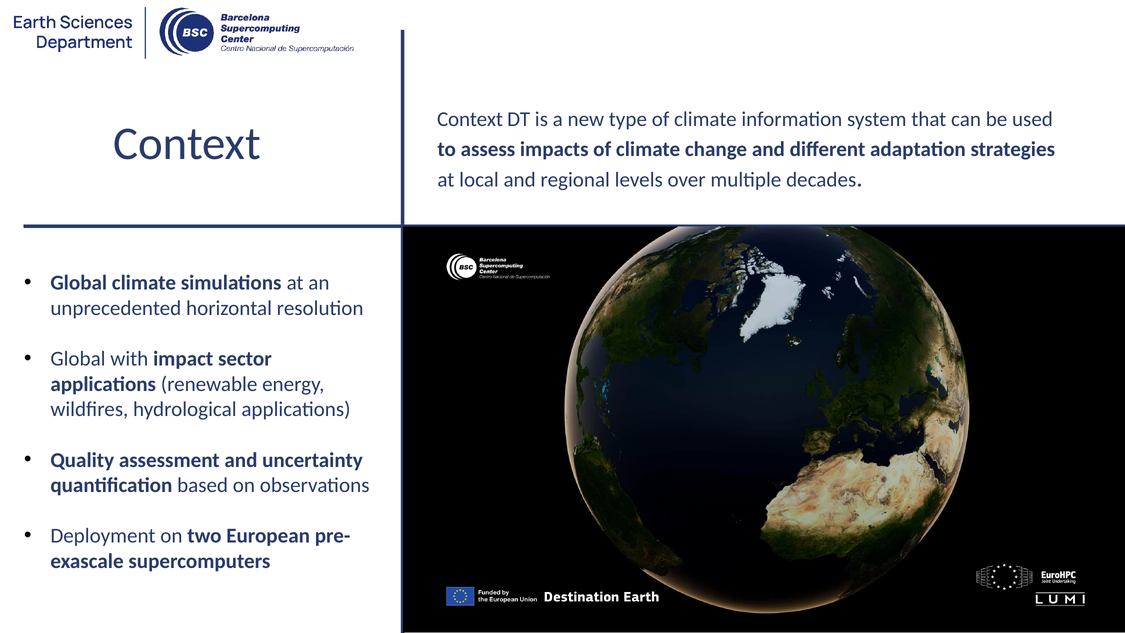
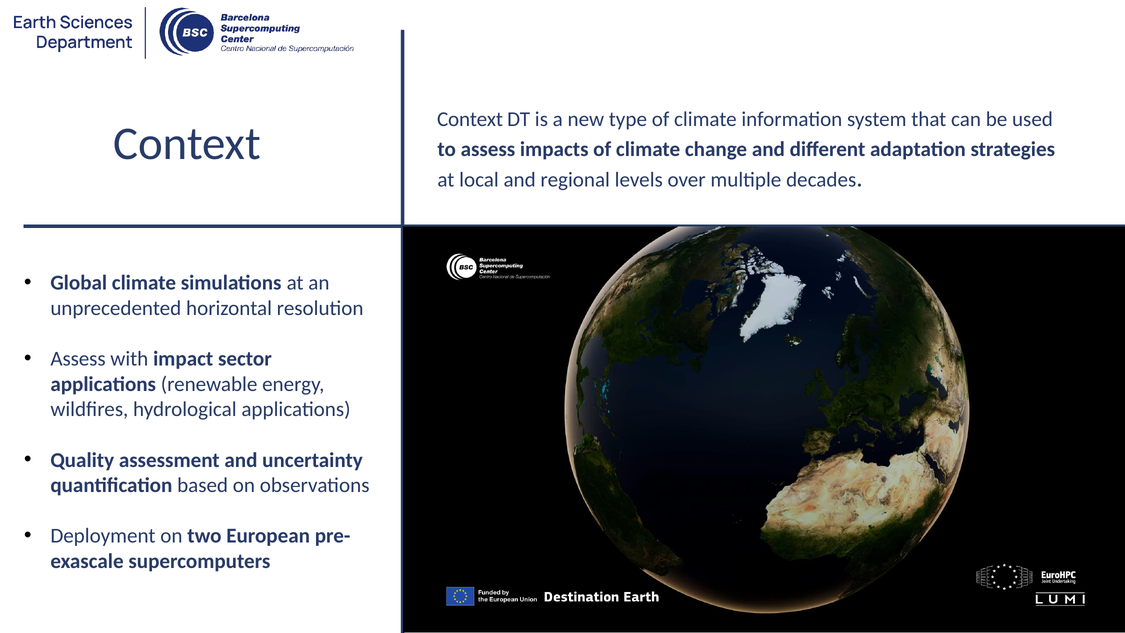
Global: Global -> Assess (78, 359)
